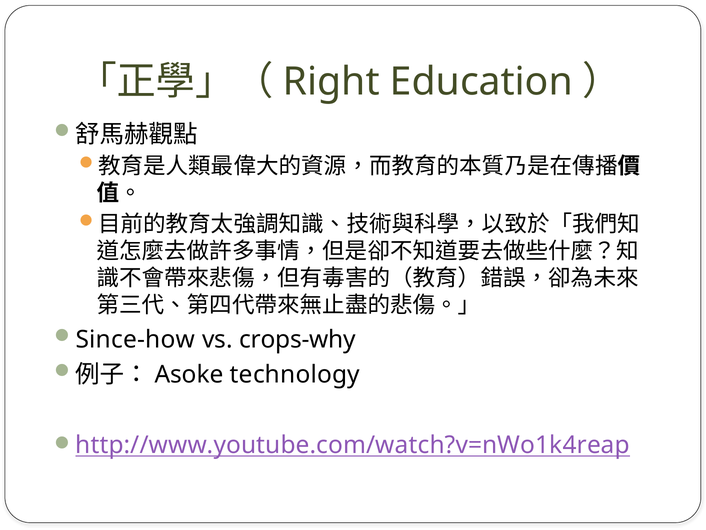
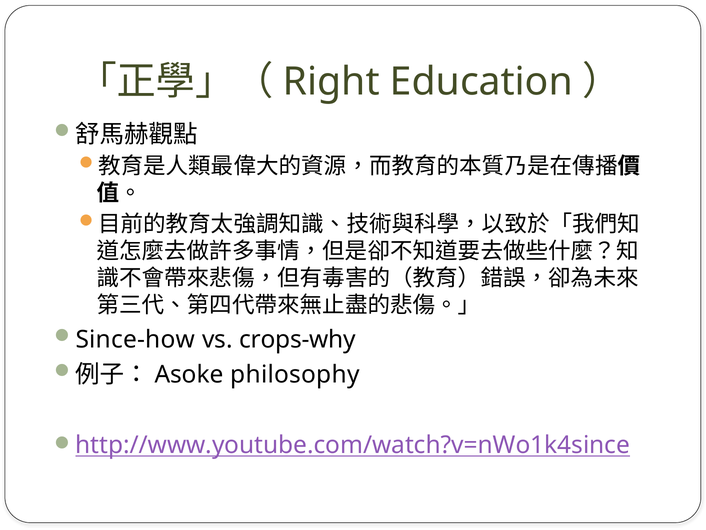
technology: technology -> philosophy (295, 374)
http://www.youtube.com/watch?v=nWo1k4reap: http://www.youtube.com/watch?v=nWo1k4reap -> http://www.youtube.com/watch?v=nWo1k4since (353, 444)
